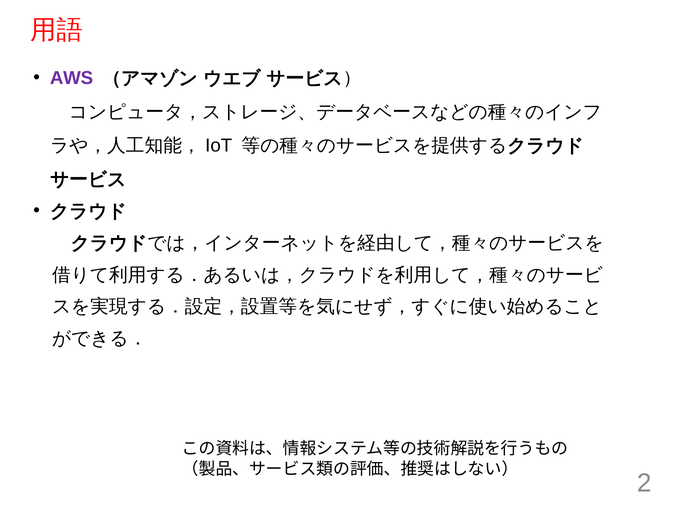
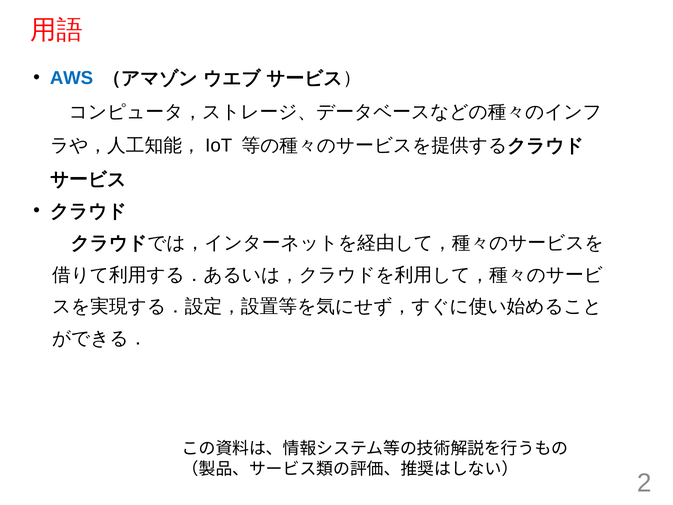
AWS colour: purple -> blue (72, 78)
